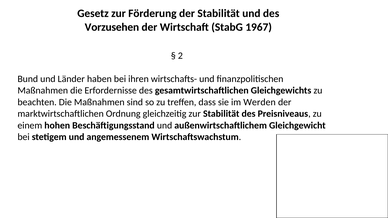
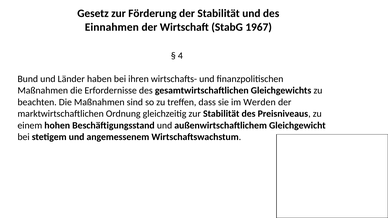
Vorzusehen: Vorzusehen -> Einnahmen (112, 27)
2: 2 -> 4 (180, 56)
